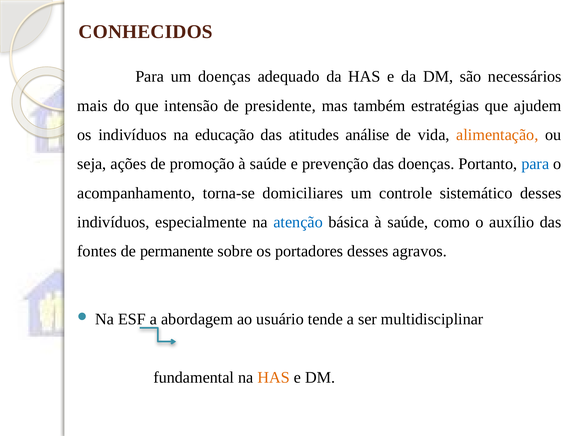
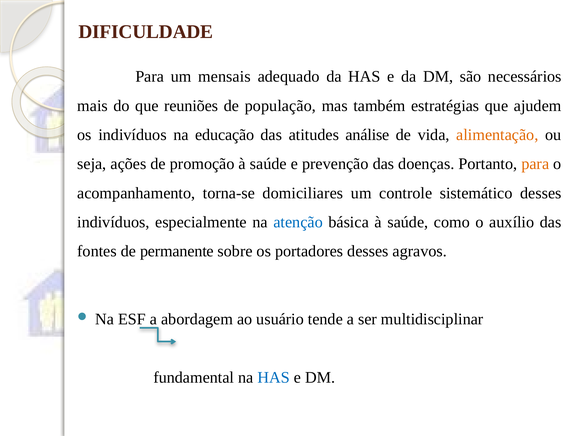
CONHECIDOS: CONHECIDOS -> DIFICULDADE (146, 32)
um doenças: doenças -> mensais (224, 77)
intensão: intensão -> reuniões (191, 106)
presidente: presidente -> população (280, 106)
para colour: blue -> orange (535, 164)
HAS colour: orange -> blue (274, 377)
